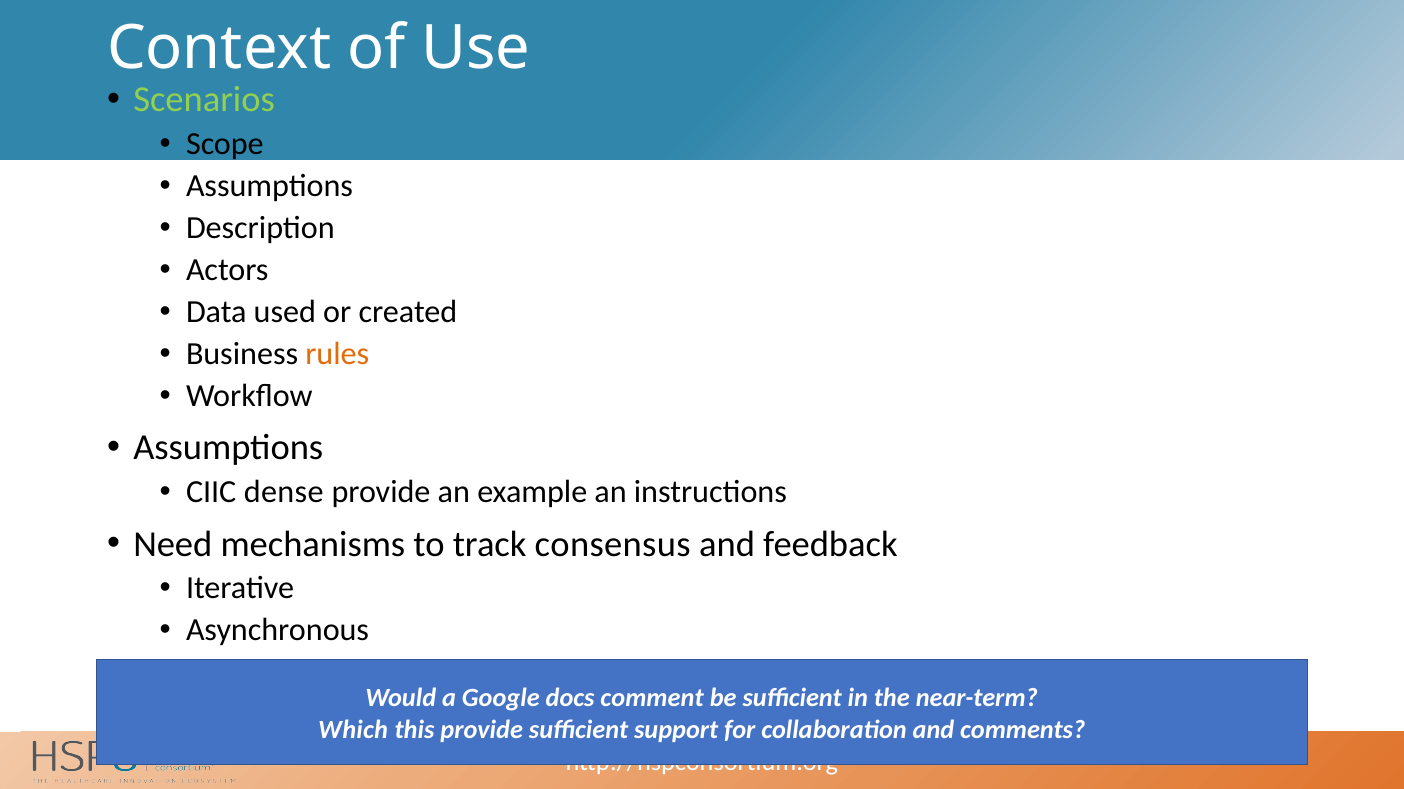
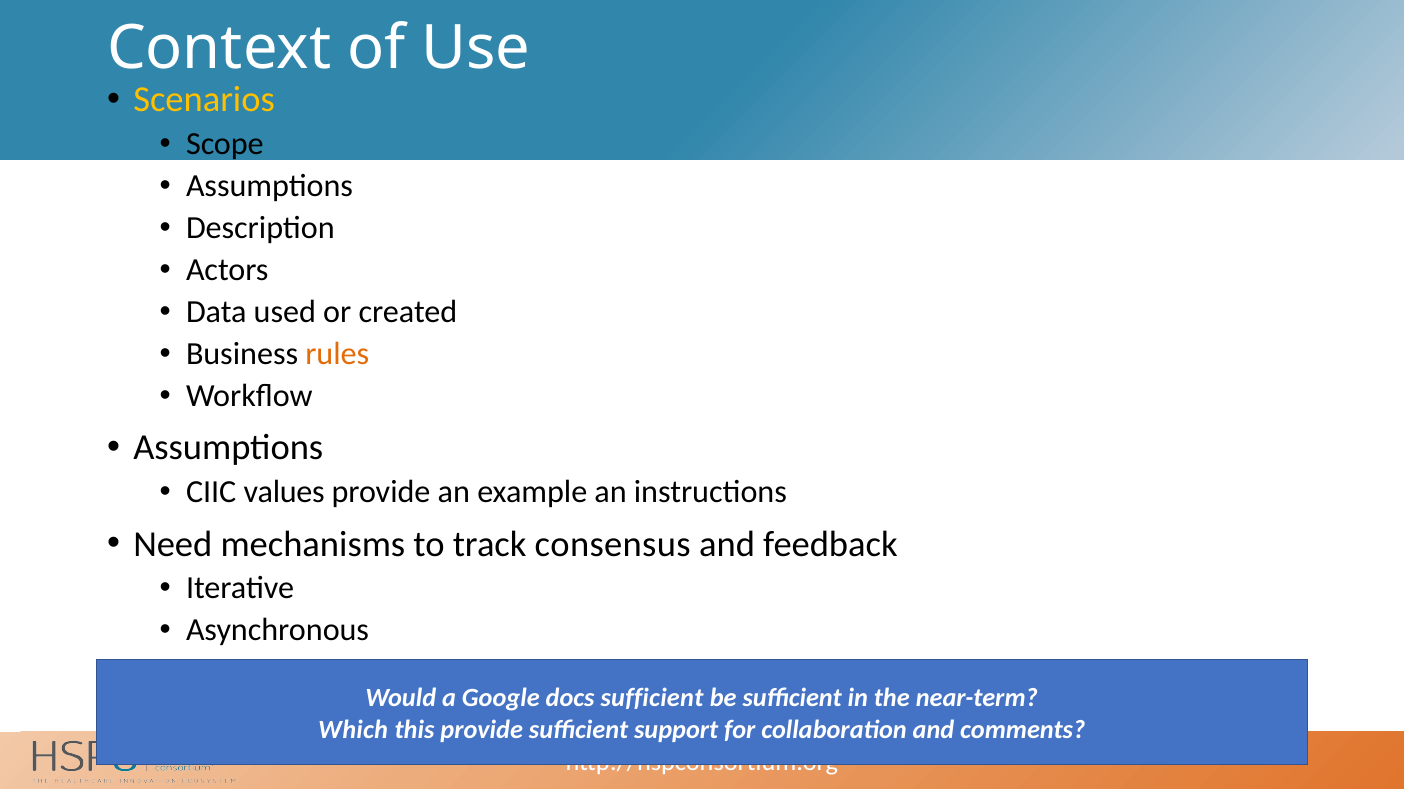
Scenarios colour: light green -> yellow (204, 100)
dense: dense -> values (284, 493)
docs comment: comment -> sufficient (652, 699)
